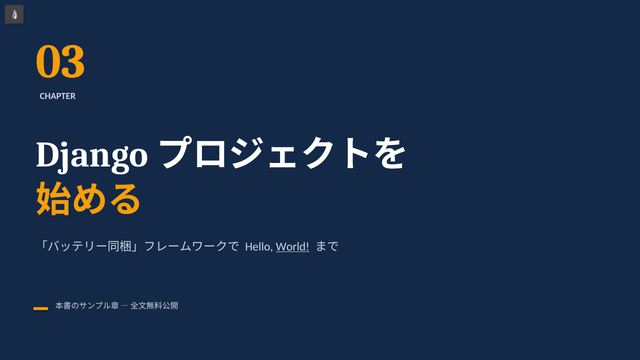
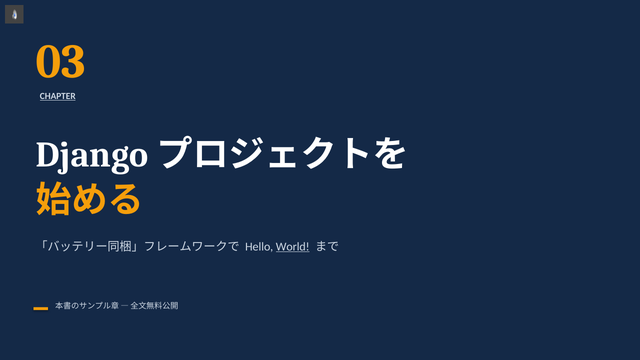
CHAPTER underline: none -> present (58, 96)
